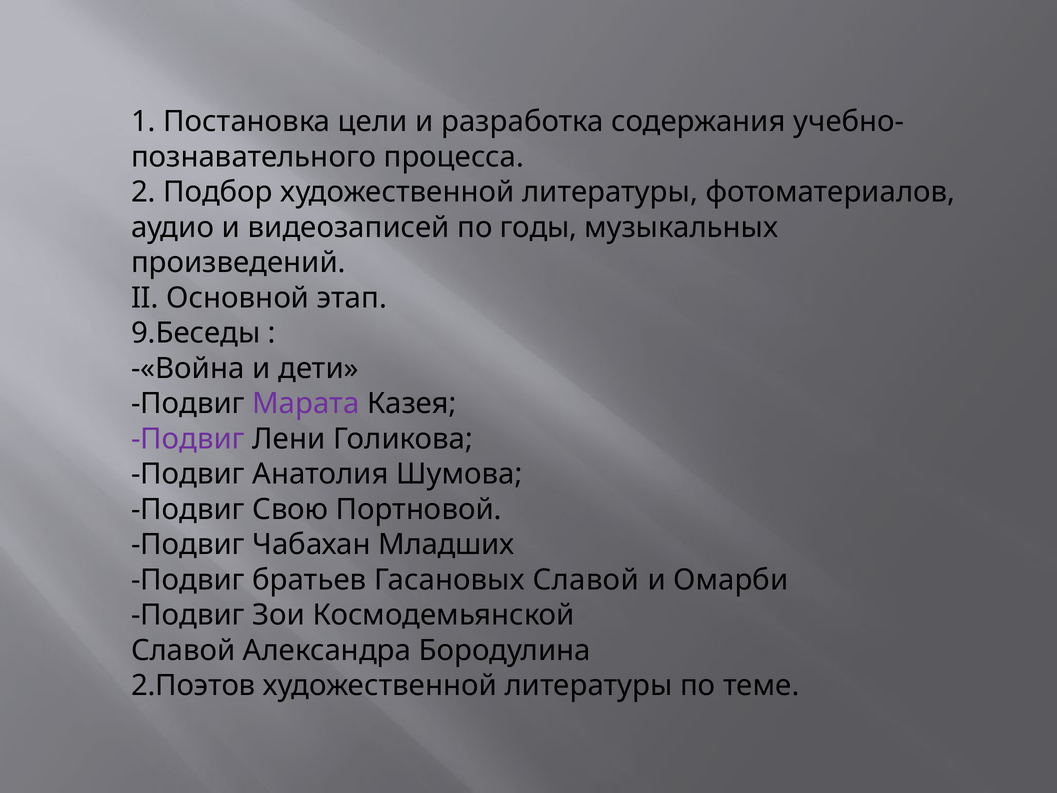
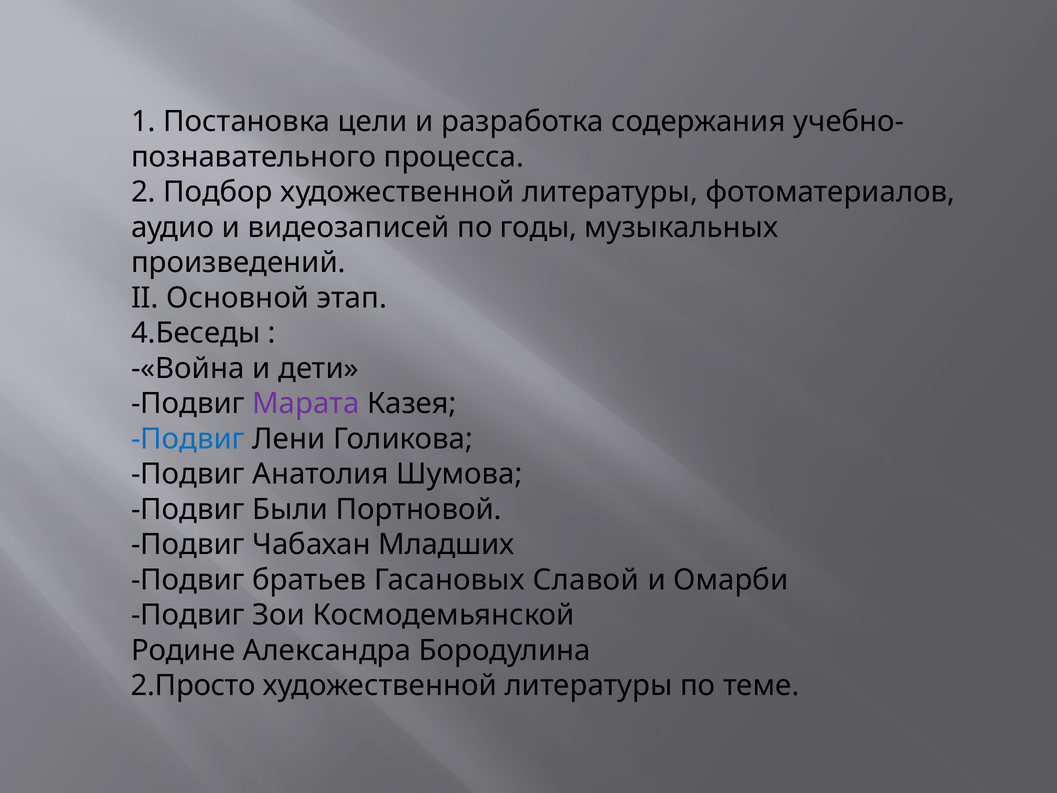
9.Беседы: 9.Беседы -> 4.Беседы (196, 333)
Подвиг colour: purple -> blue (188, 439)
Свою: Свою -> Были (290, 509)
Славой: Славой -> Родине (183, 650)
2.Поэтов: 2.Поэтов -> 2.Просто (193, 686)
